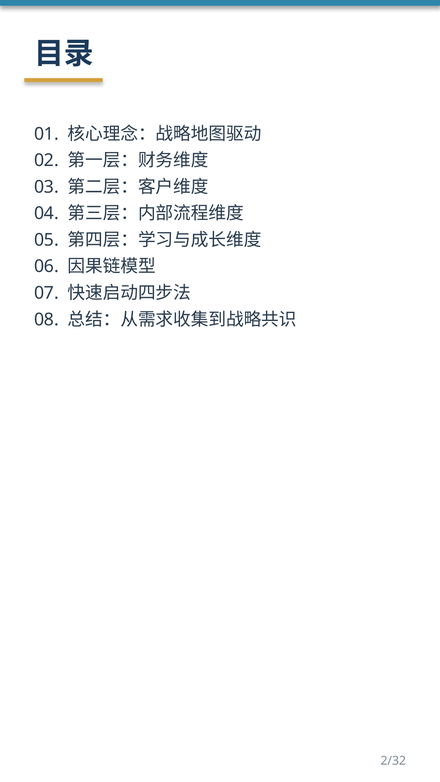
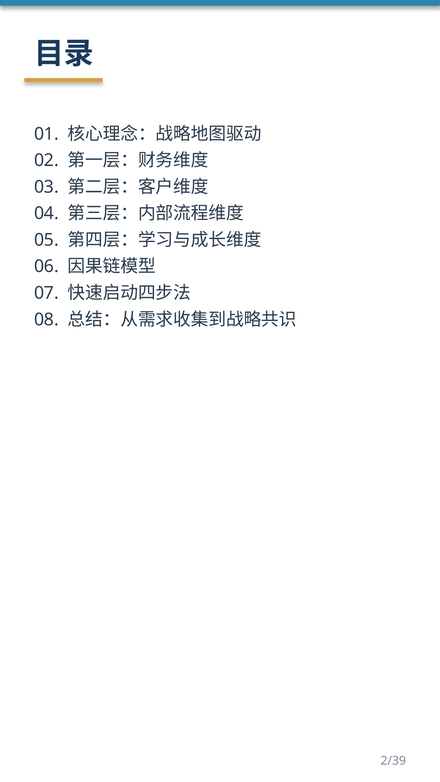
2/32: 2/32 -> 2/39 (393, 761)
